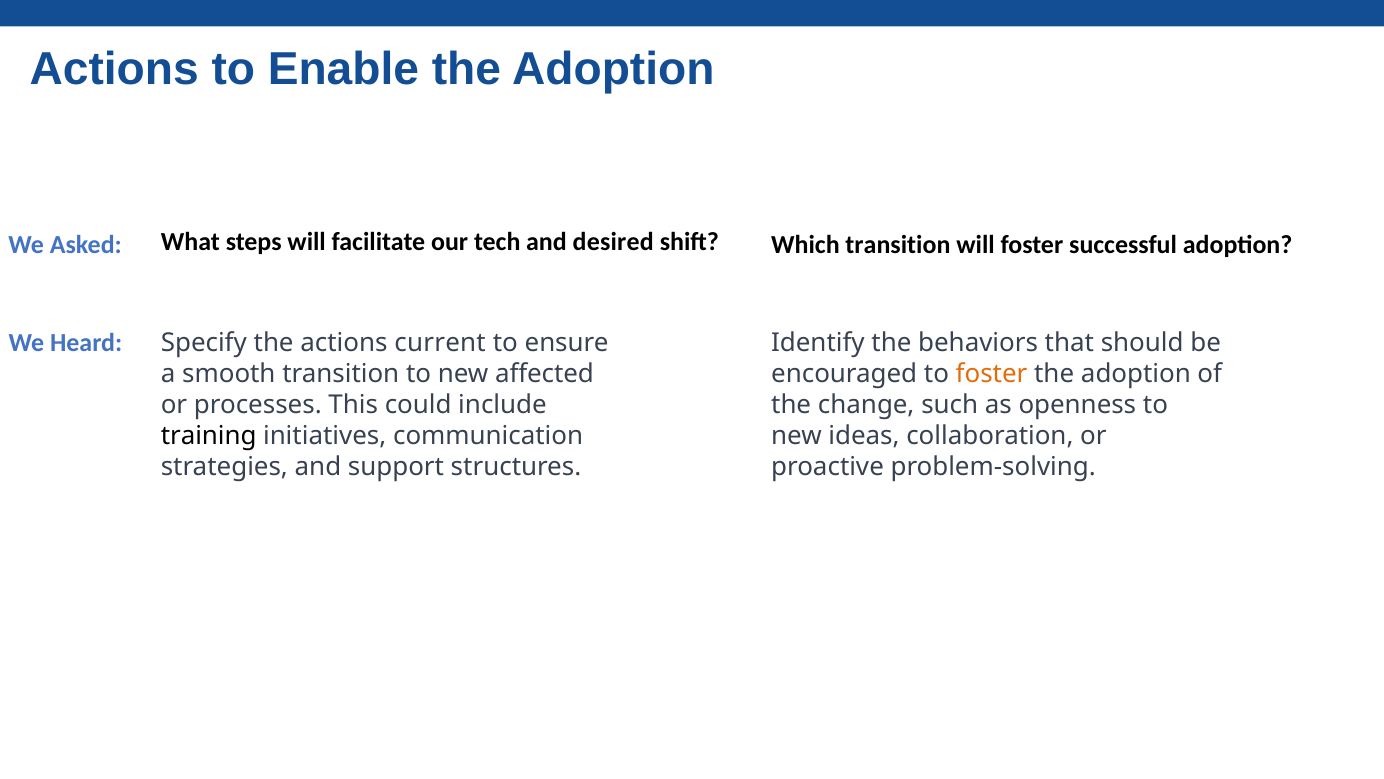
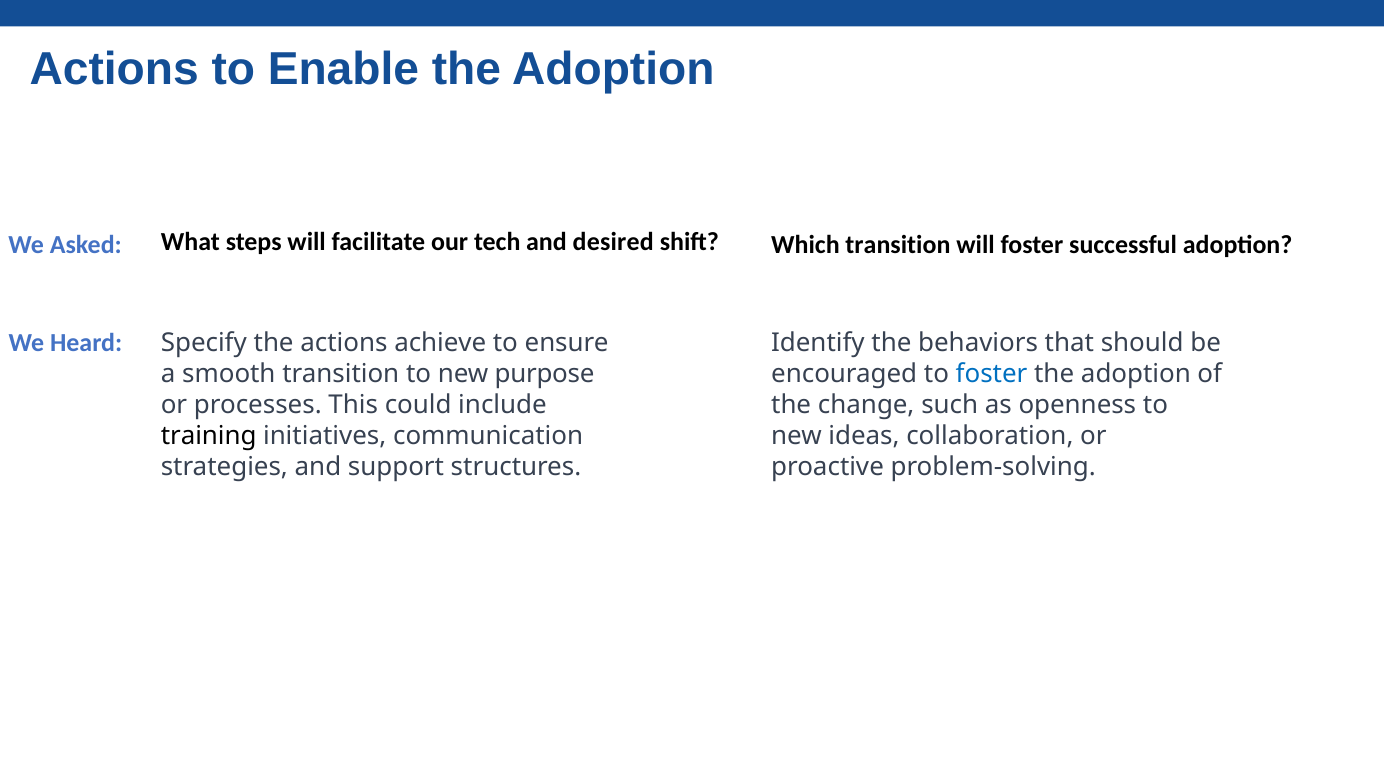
current: current -> achieve (440, 342)
affected: affected -> purpose (545, 373)
foster colour: orange -> blue (992, 373)
